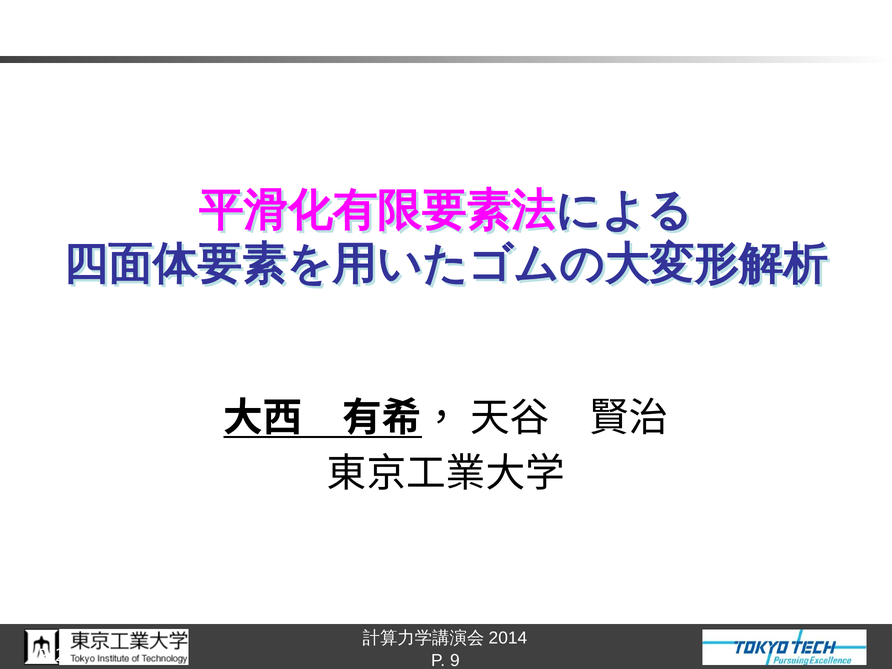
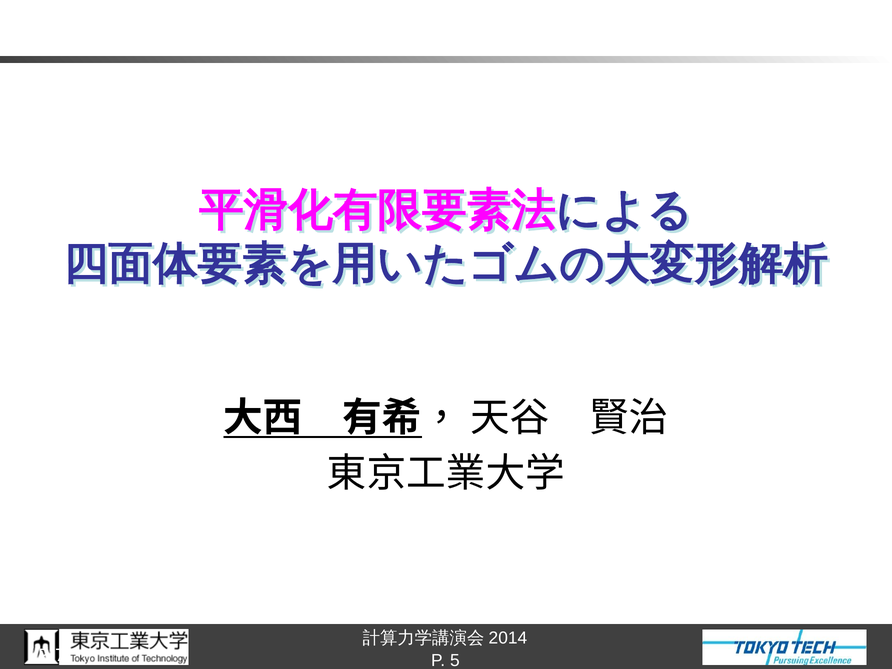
2: 2 -> 7 (60, 656)
9: 9 -> 5 (455, 661)
